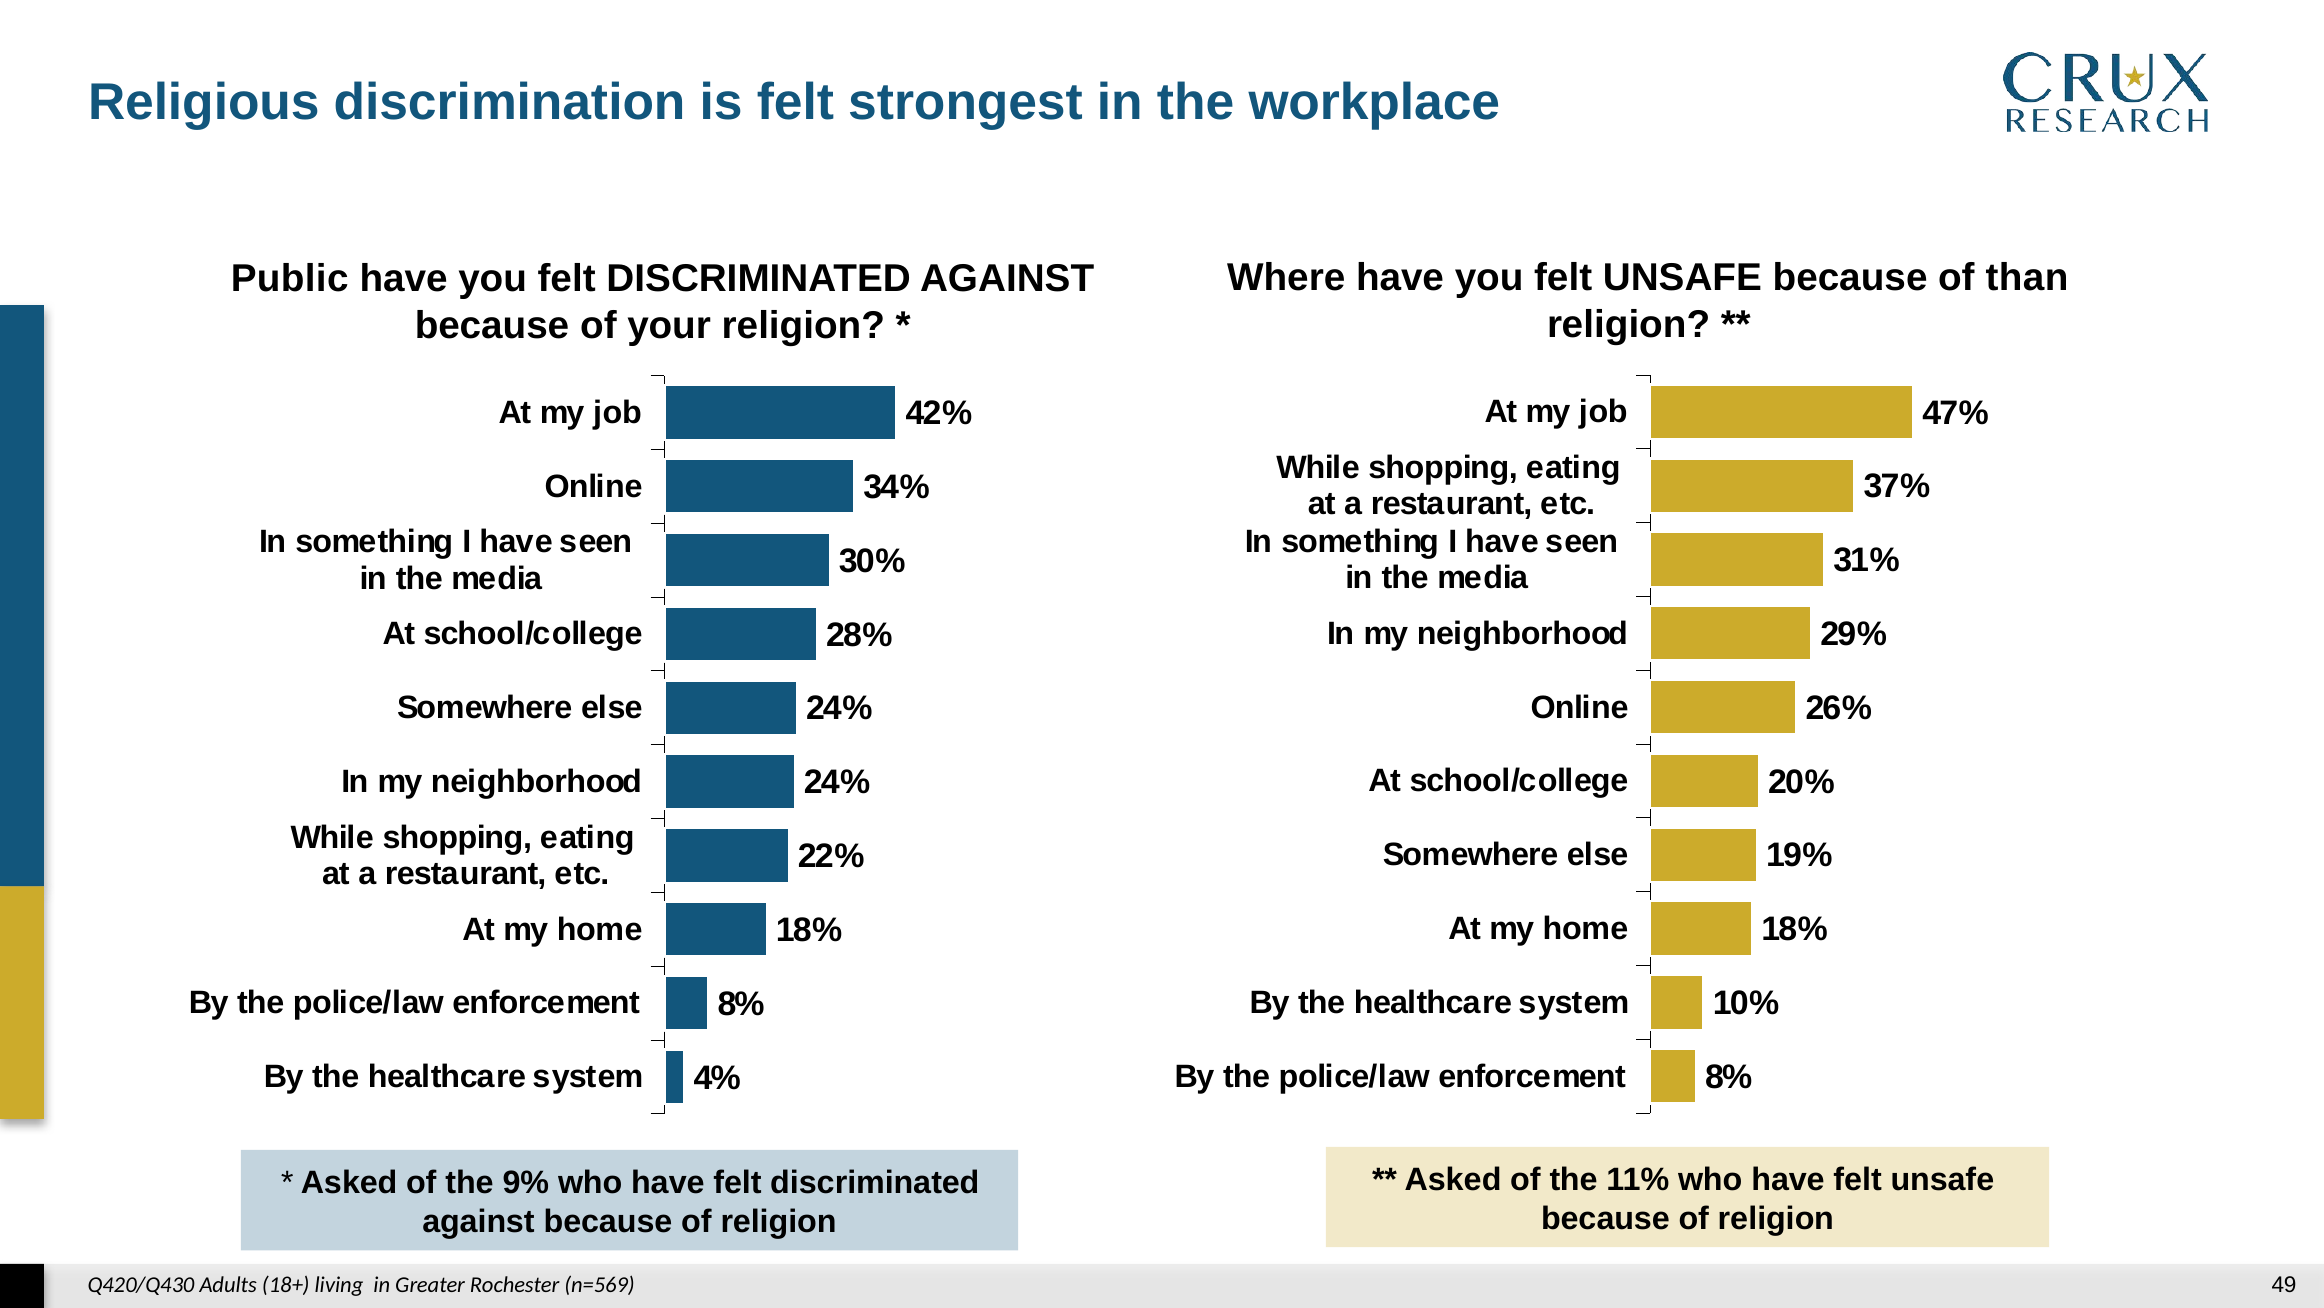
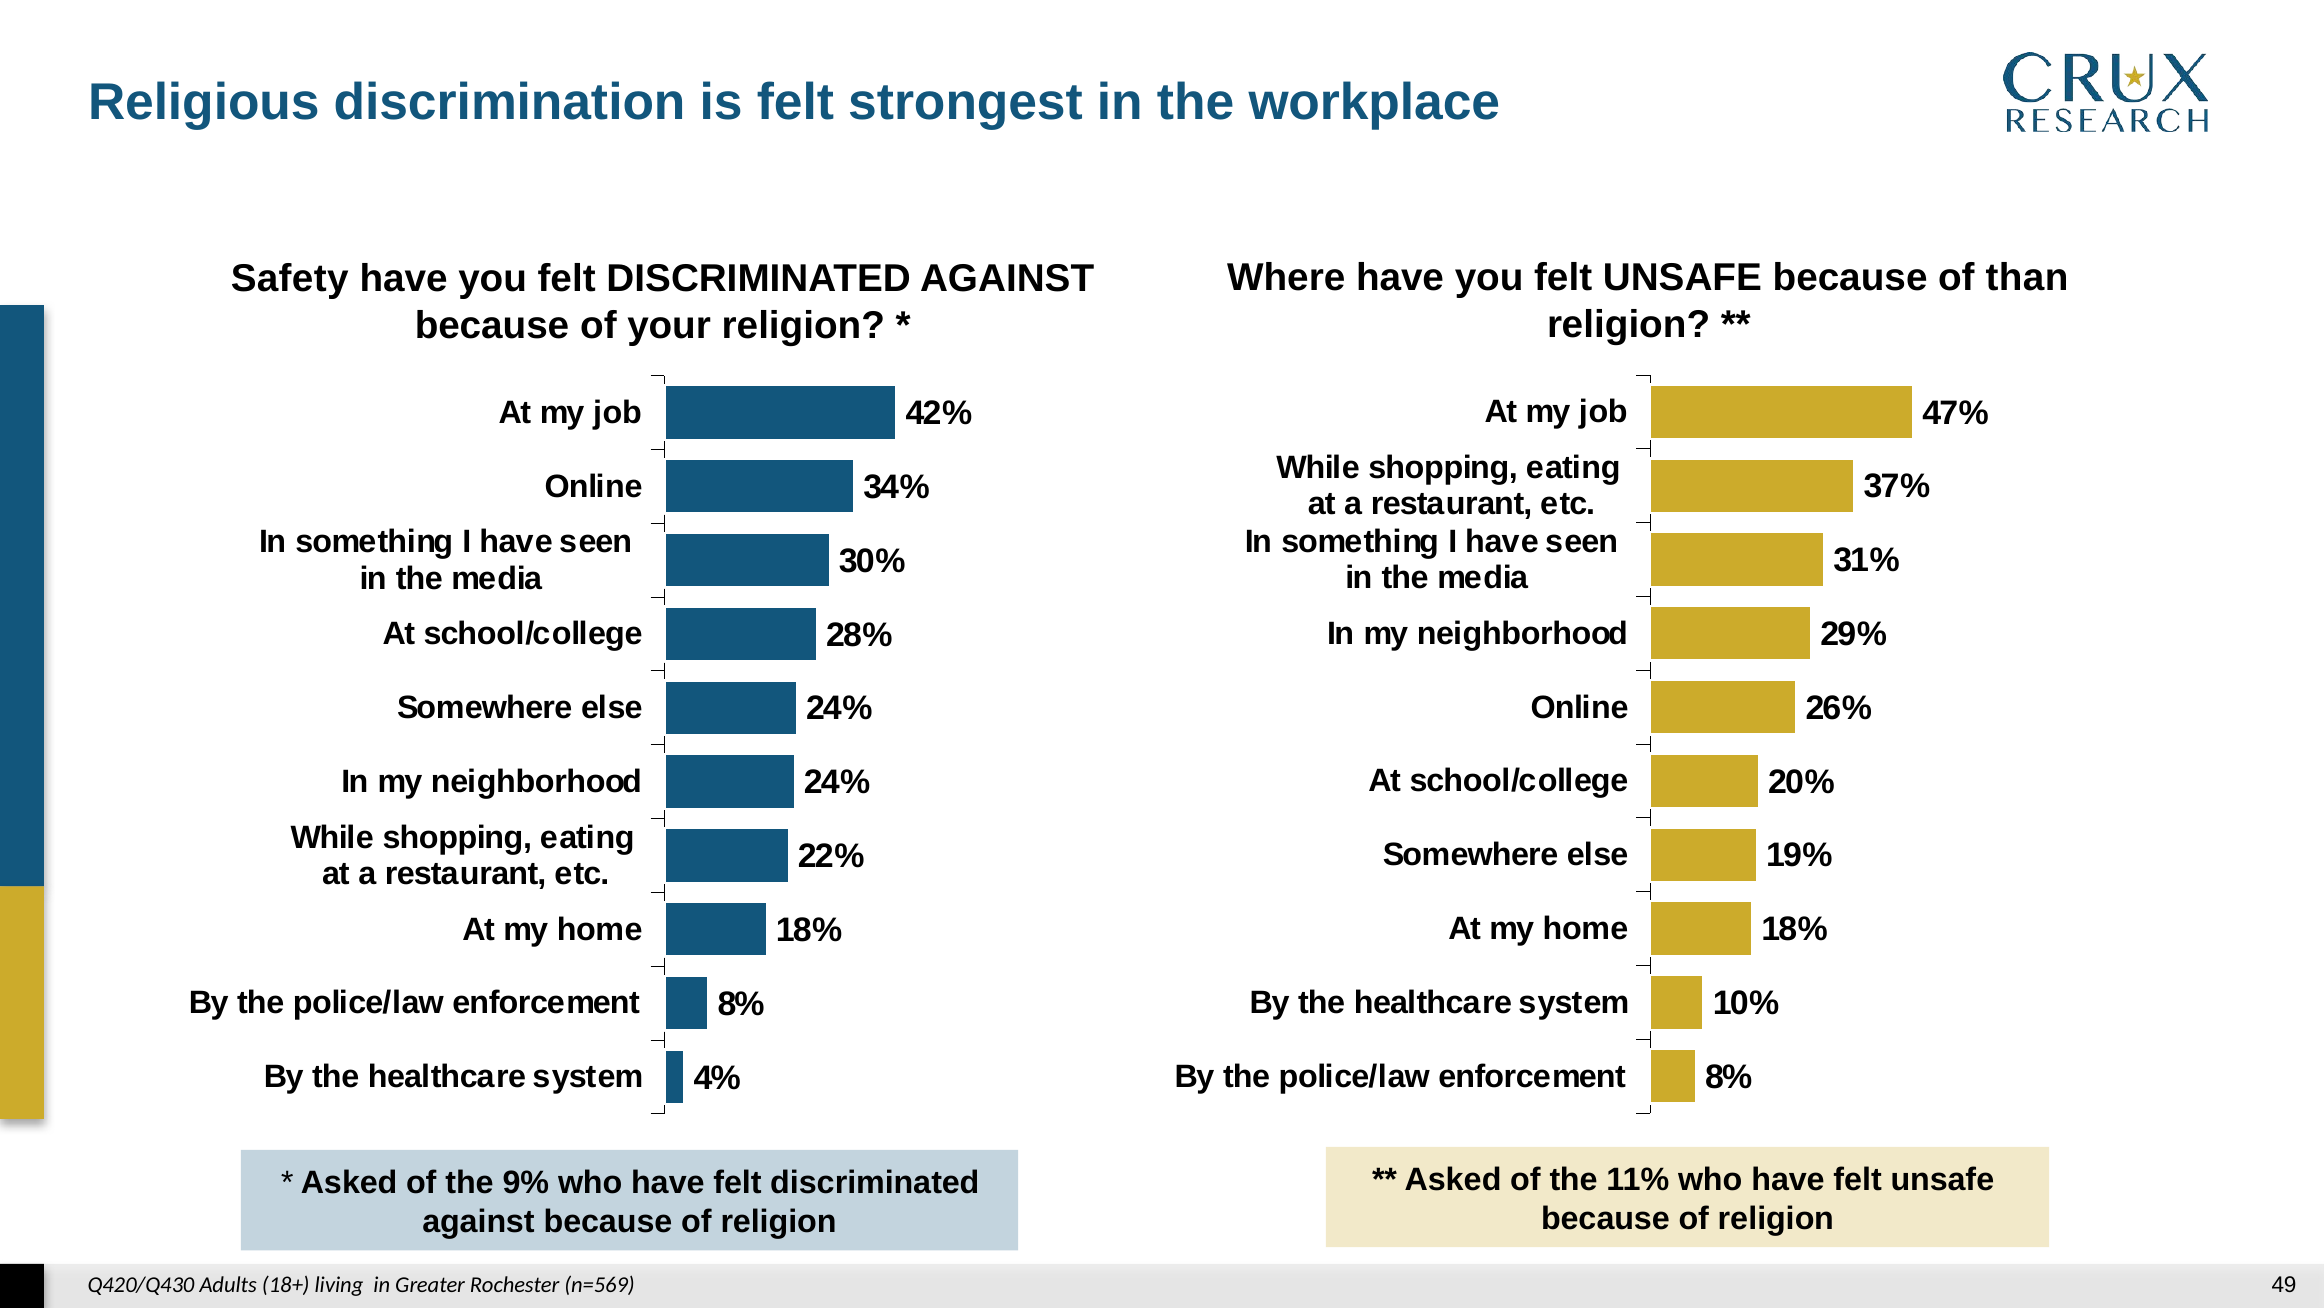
Public: Public -> Safety (290, 279)
